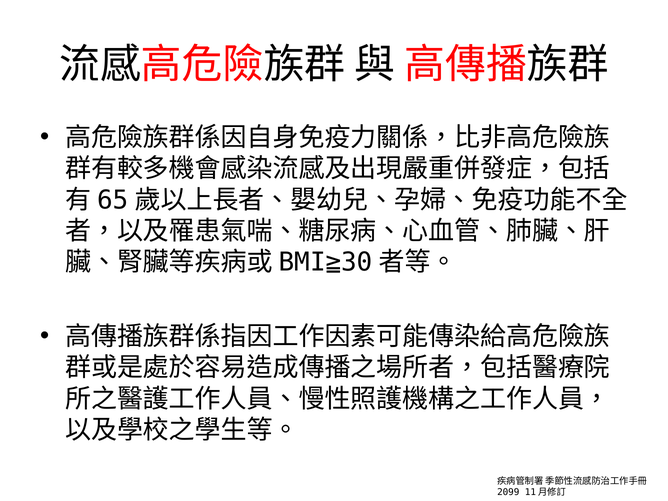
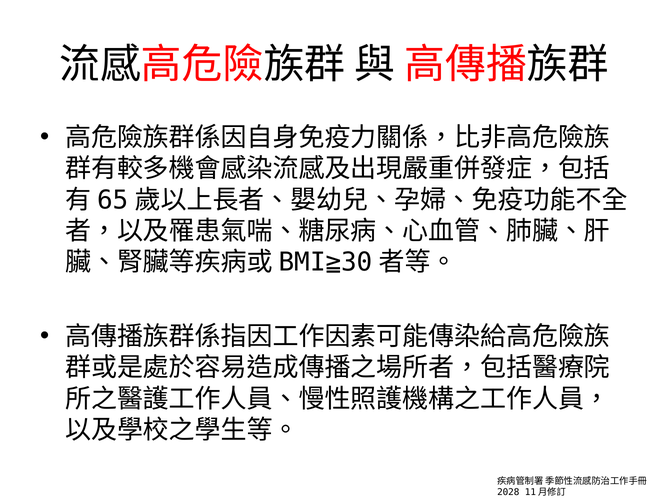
2099: 2099 -> 2028 (508, 492)
